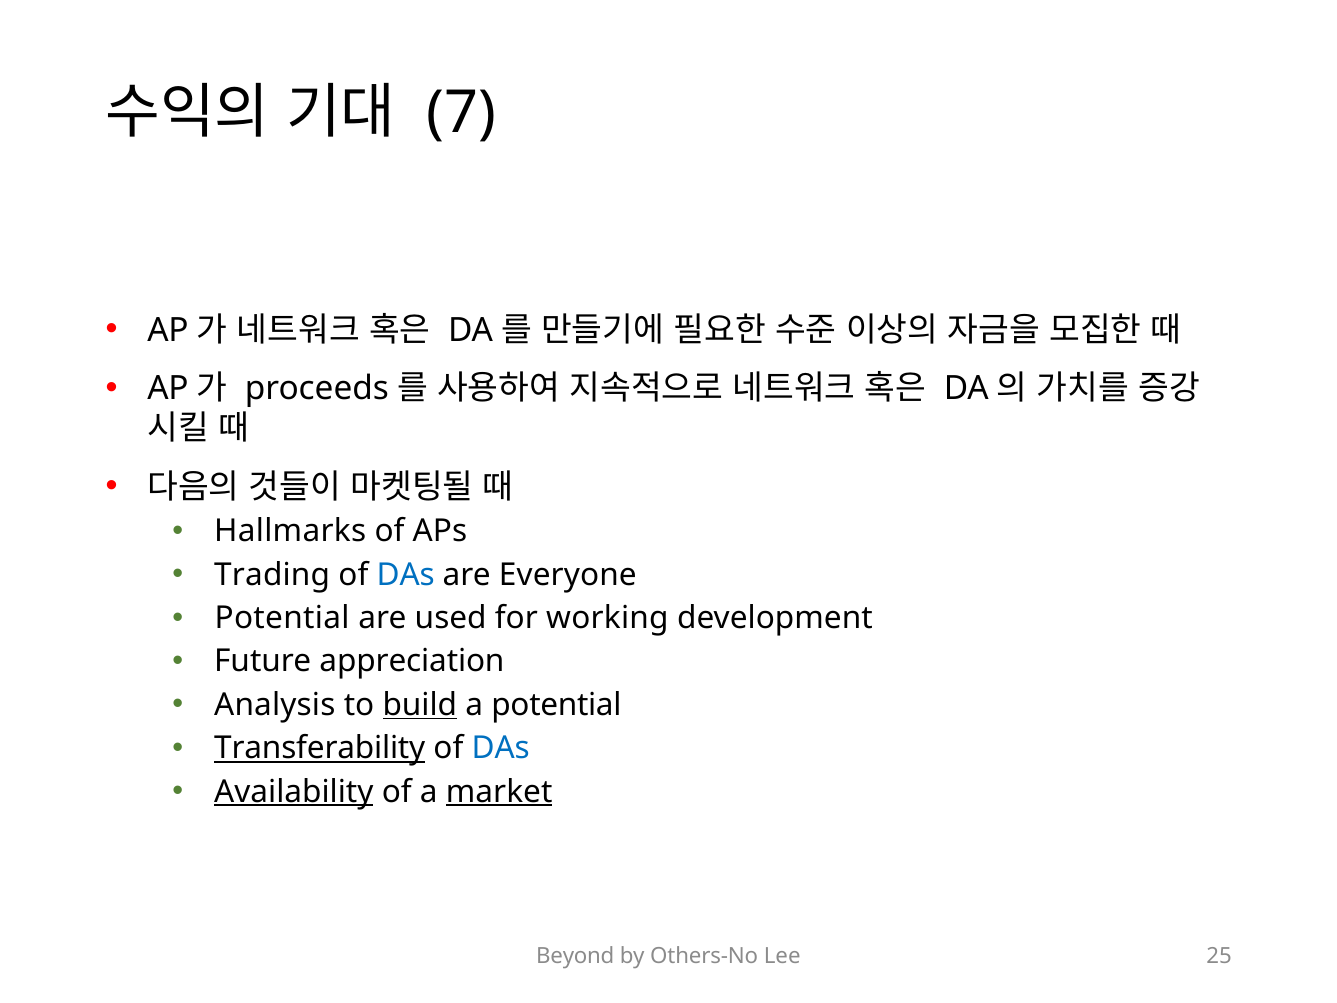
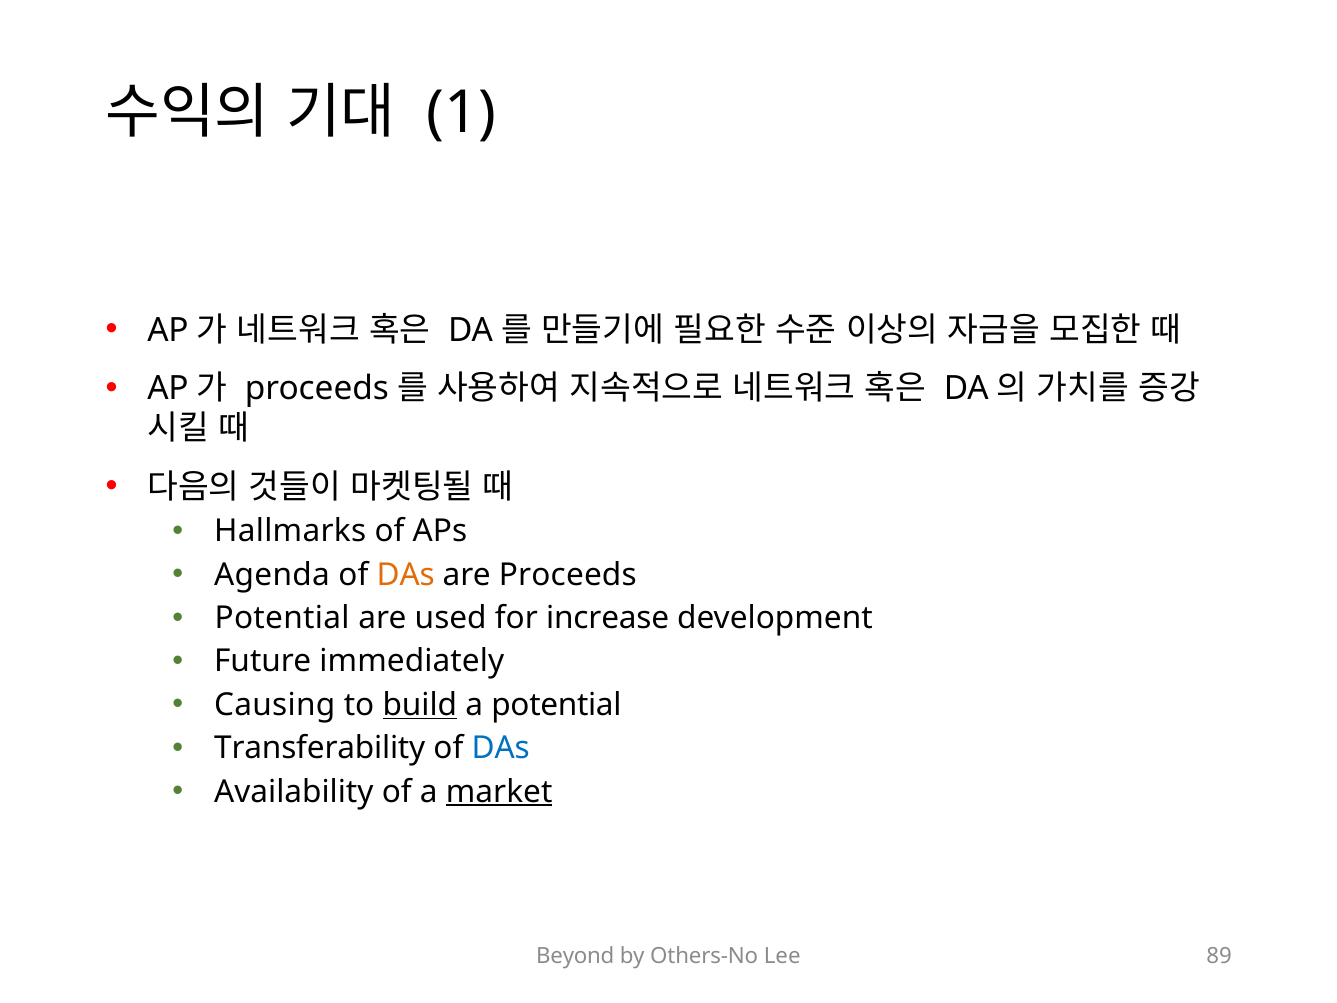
7: 7 -> 1 (461, 113)
Trading: Trading -> Agenda (272, 575)
DAs colour: blue -> orange (406, 575)
Everyone: Everyone -> Proceeds (568, 575)
working: working -> increase (608, 618)
appreciation: appreciation -> immediately (412, 661)
Analysis: Analysis -> Causing (275, 705)
Transferability underline: present -> none (320, 748)
Availability underline: present -> none (294, 791)
25: 25 -> 89 (1219, 956)
